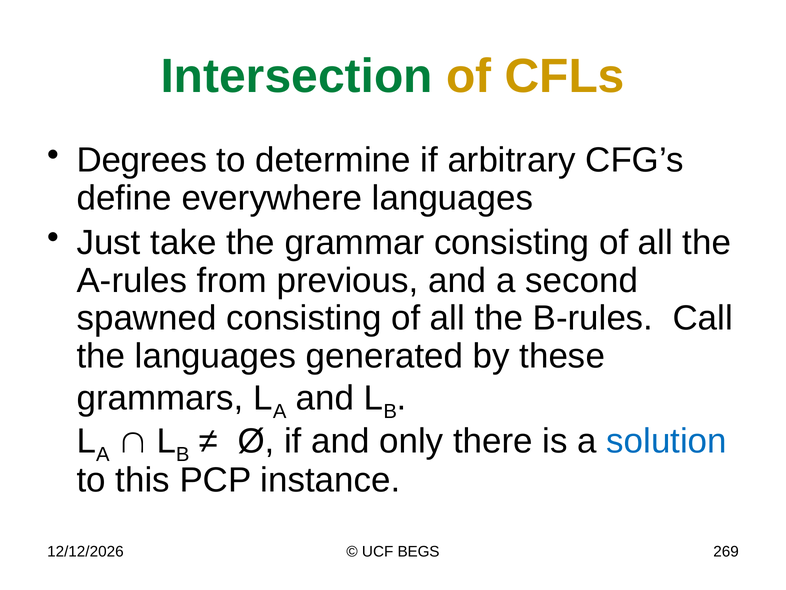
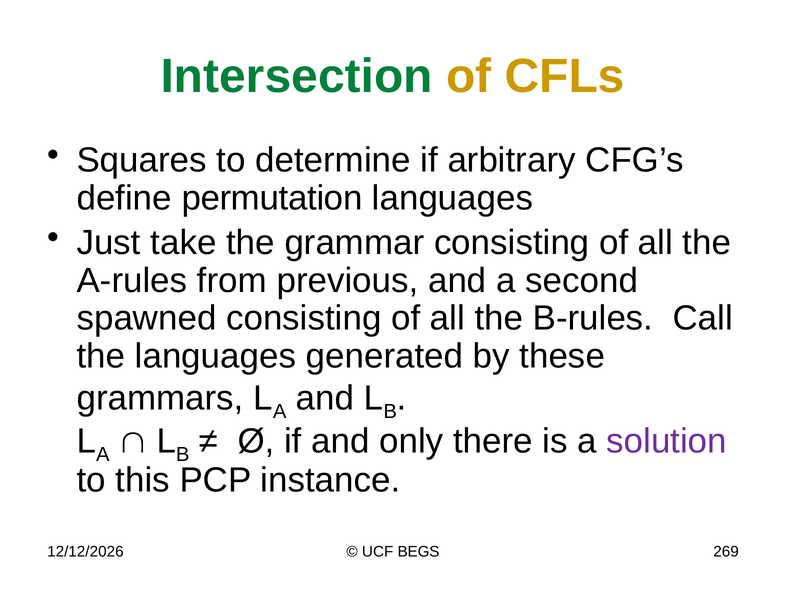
Degrees: Degrees -> Squares (142, 160)
everywhere: everywhere -> permutation (272, 198)
solution colour: blue -> purple (667, 441)
